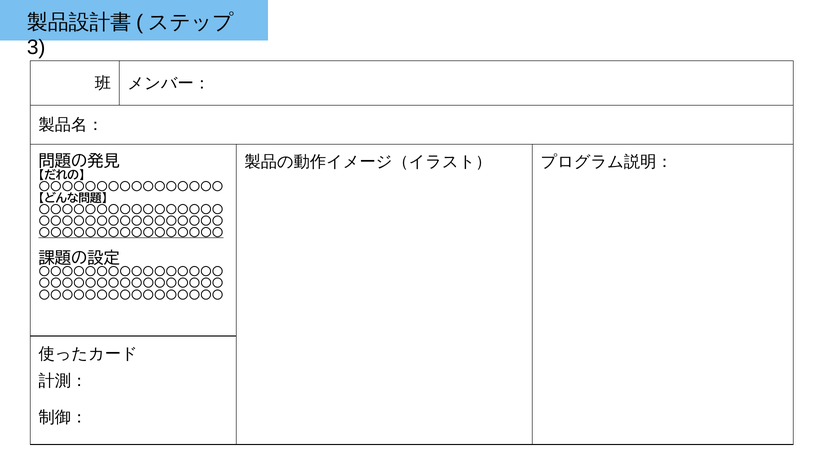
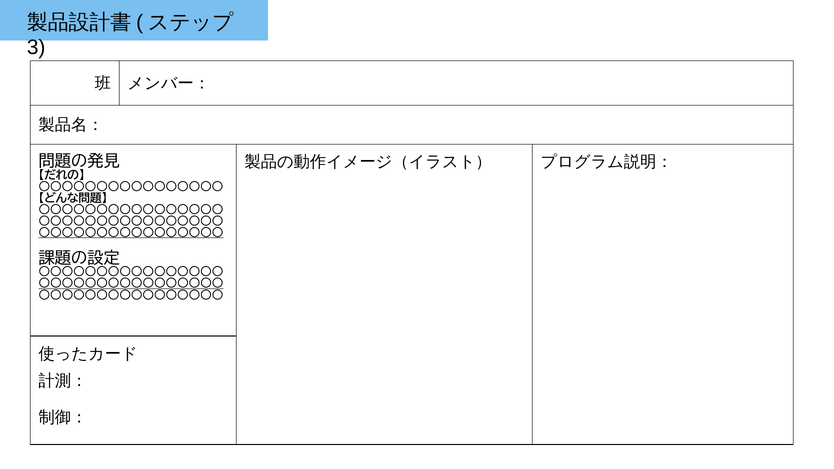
〇〇〇〇〇〇〇〇〇〇〇〇〇〇〇〇 underline: none -> present (131, 284)
